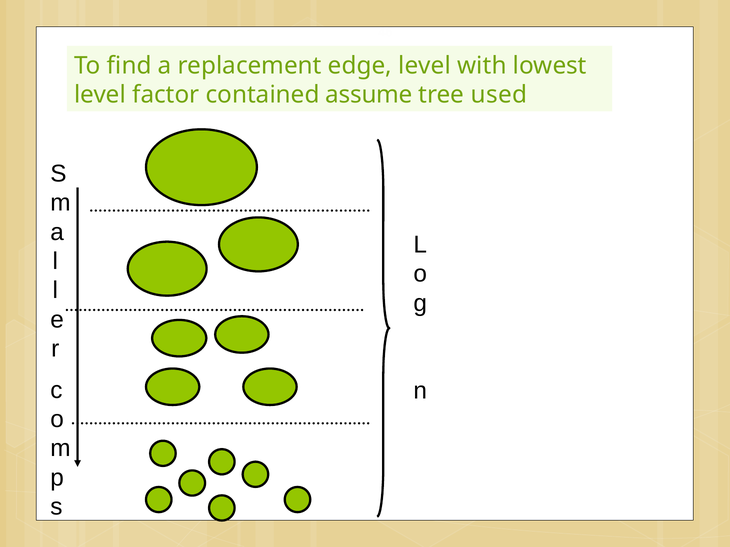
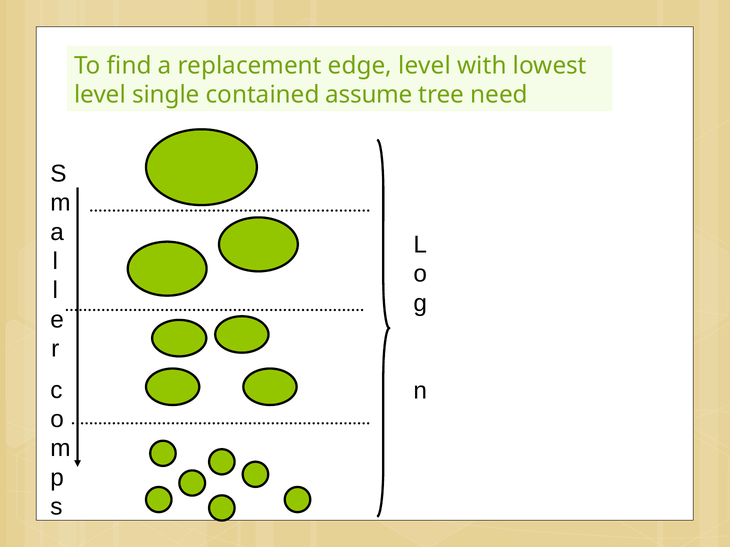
factor: factor -> single (166, 95)
used: used -> need (499, 95)
